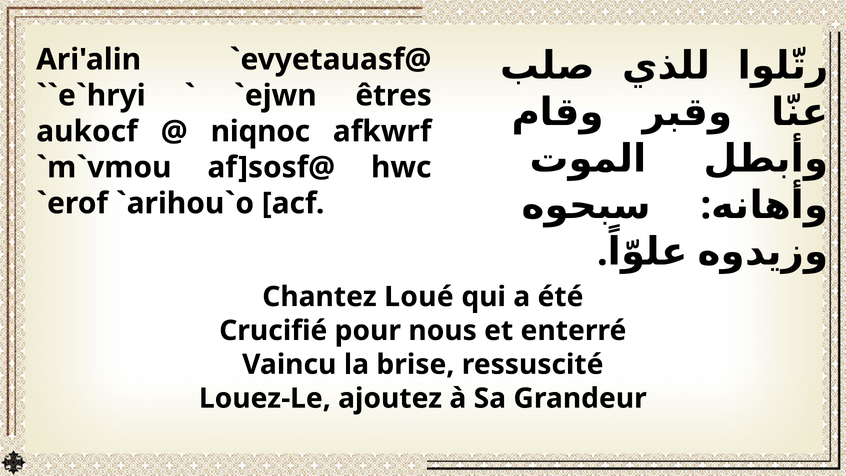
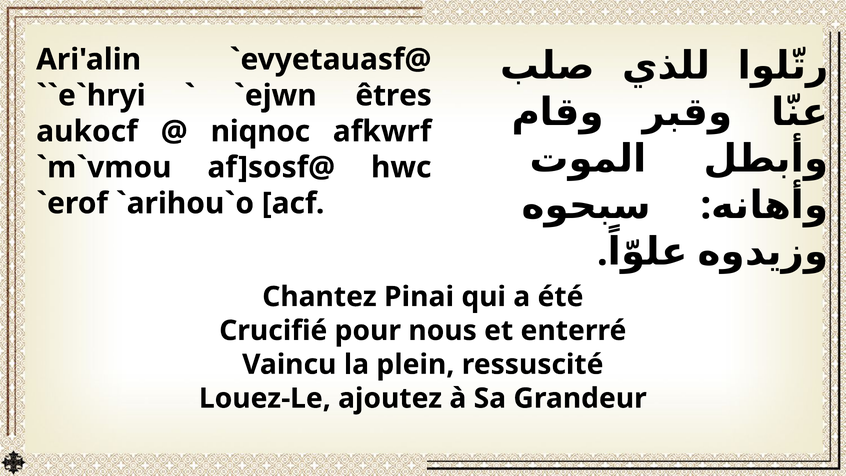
Loué: Loué -> Pinai (419, 297)
brise: brise -> plein (415, 364)
